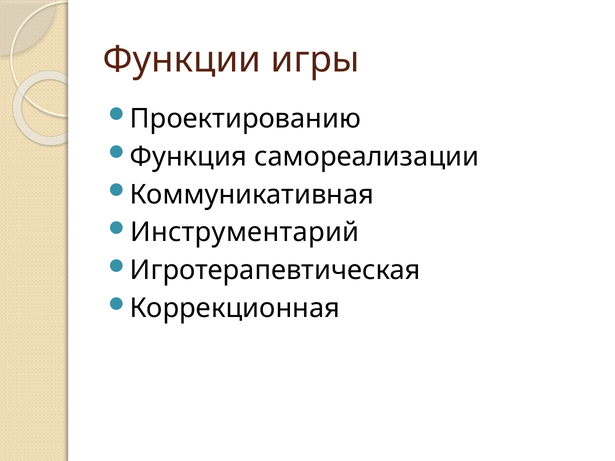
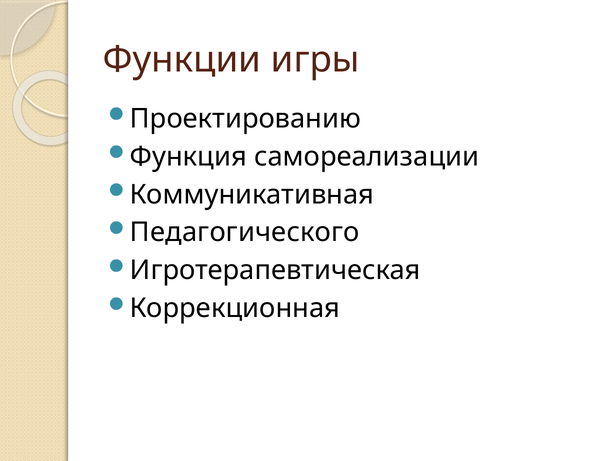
Инструментарий: Инструментарий -> Педагогического (245, 233)
